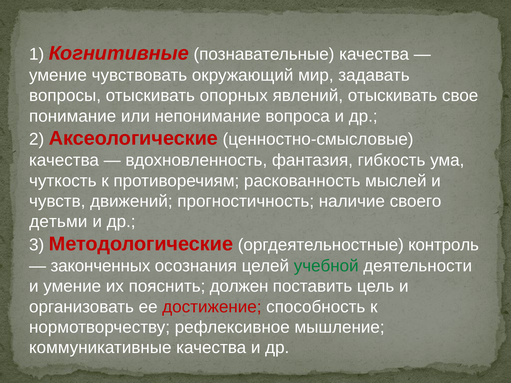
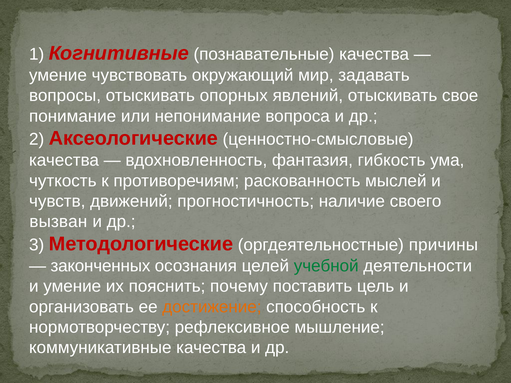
детьми: детьми -> вызван (58, 222)
контроль: контроль -> причины (443, 245)
должен: должен -> почему (239, 287)
достижение colour: red -> orange (212, 307)
